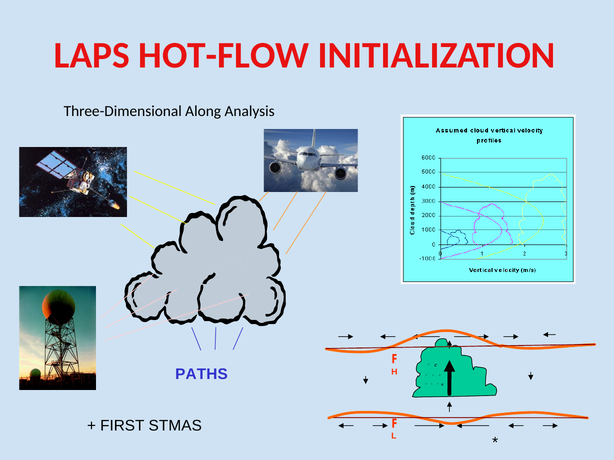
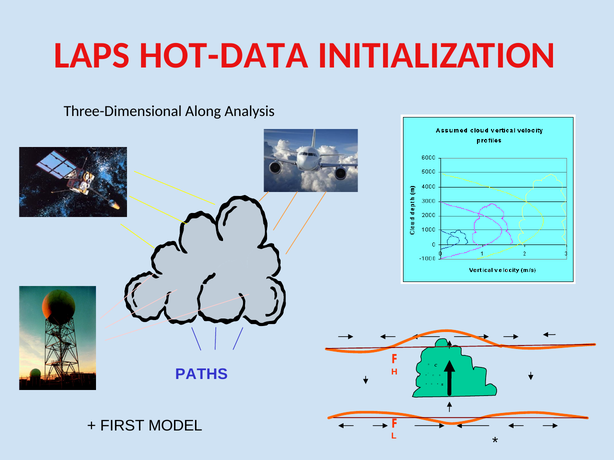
HOT-FLOW: HOT-FLOW -> HOT-DATA (224, 55)
STMAS: STMAS -> MODEL (175, 426)
